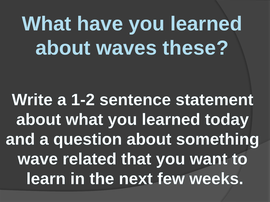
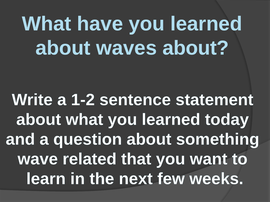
waves these: these -> about (196, 48)
